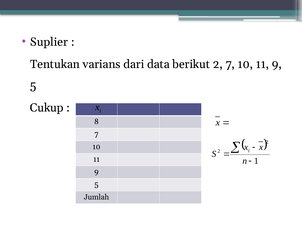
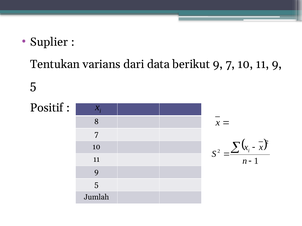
berikut 2: 2 -> 9 (218, 64)
Cukup: Cukup -> Positif (47, 108)
